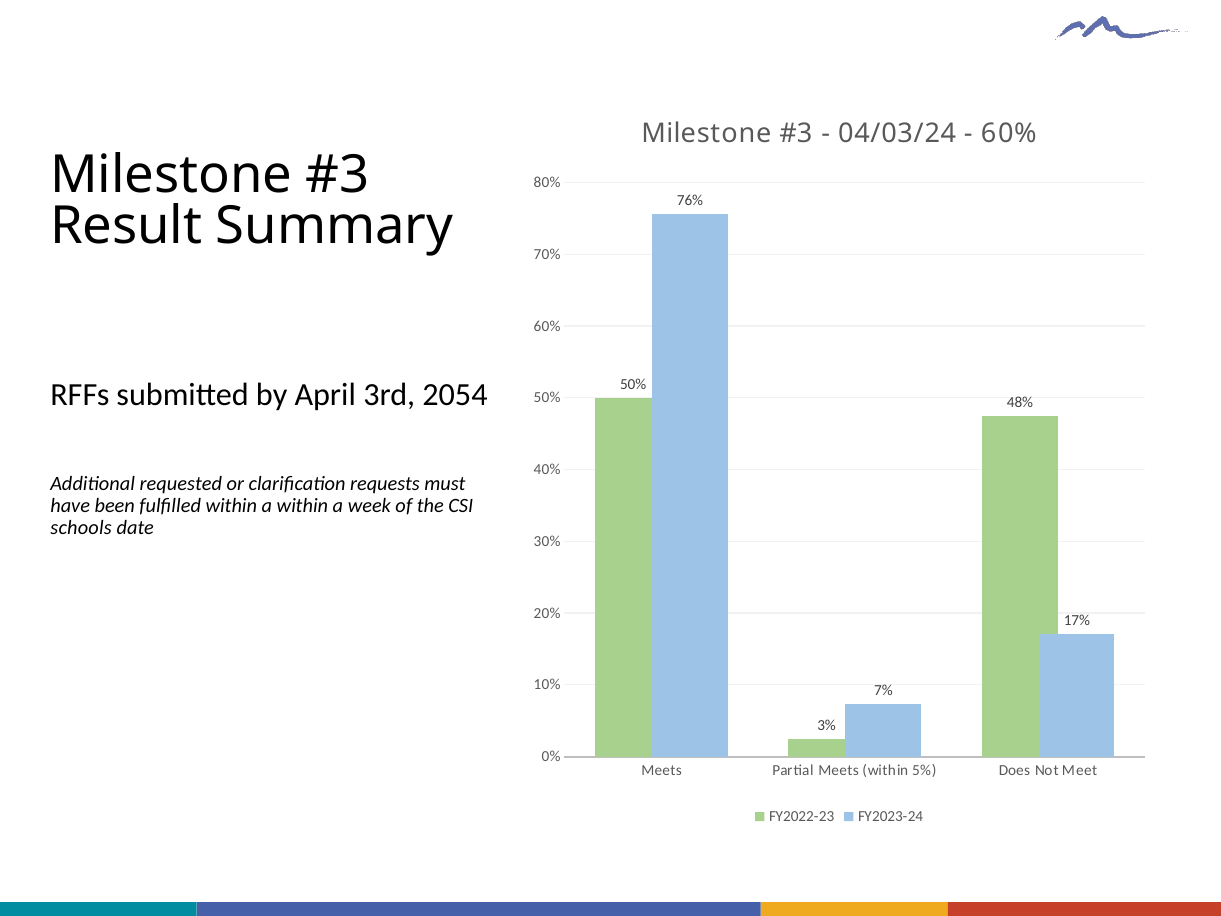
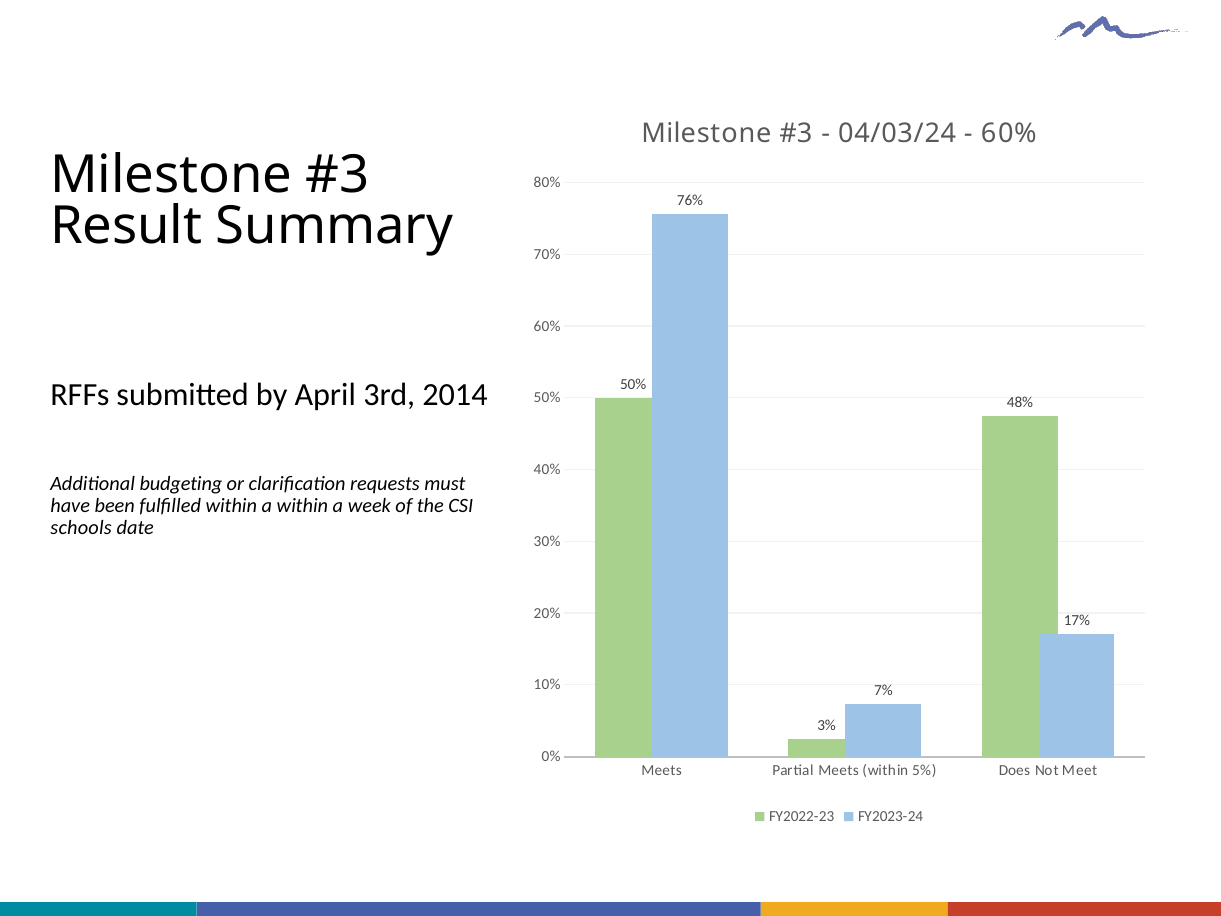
2054: 2054 -> 2014 (455, 395)
requested: requested -> budgeting (181, 484)
